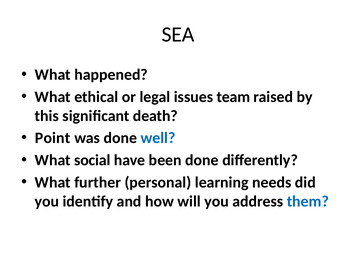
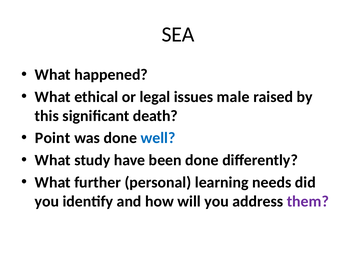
team: team -> male (233, 97)
social: social -> study (92, 160)
them colour: blue -> purple (308, 201)
